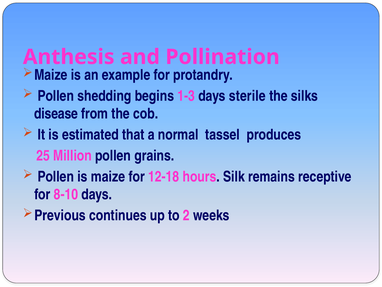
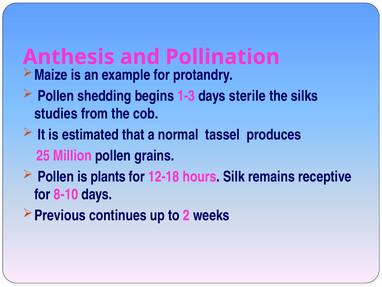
disease: disease -> studies (56, 114)
is maize: maize -> plants (108, 176)
